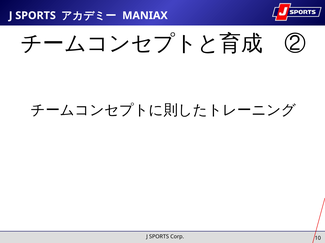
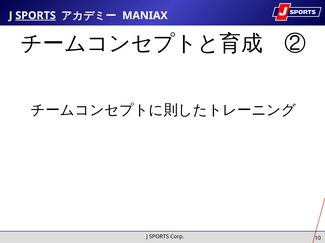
SPORTS underline: none -> present (36, 16)
